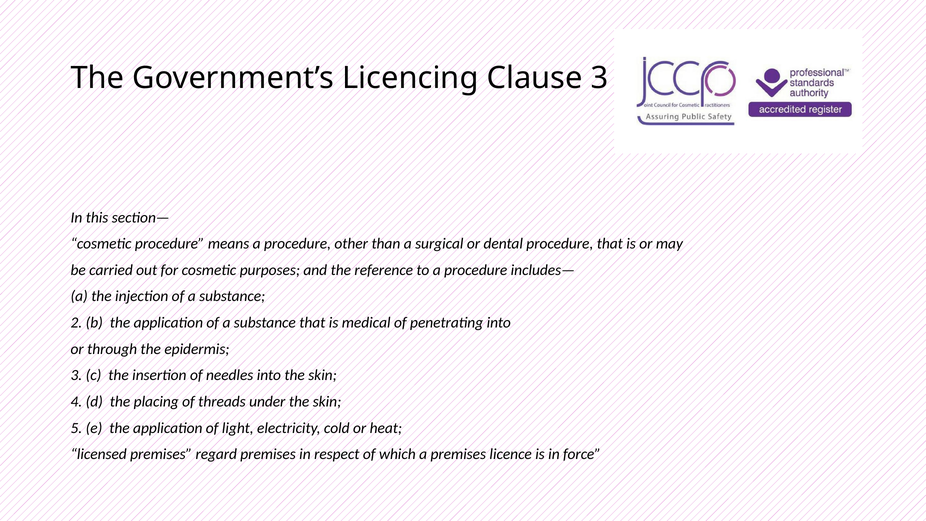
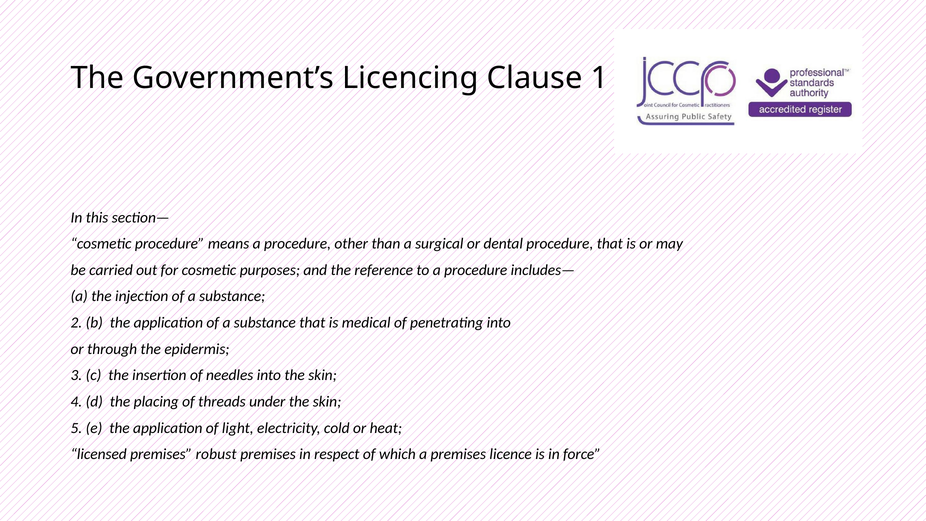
Clause 3: 3 -> 1 (599, 78)
regard: regard -> robust (216, 454)
